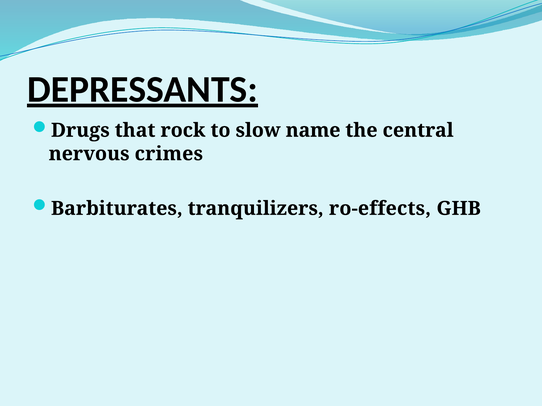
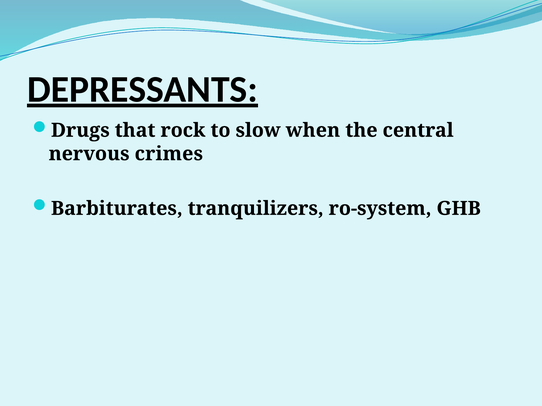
name: name -> when (313, 130)
ro-effects: ro-effects -> ro-system (380, 209)
